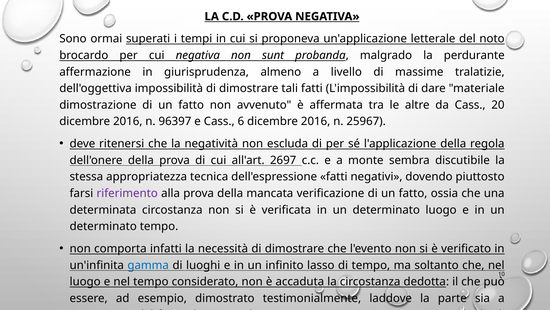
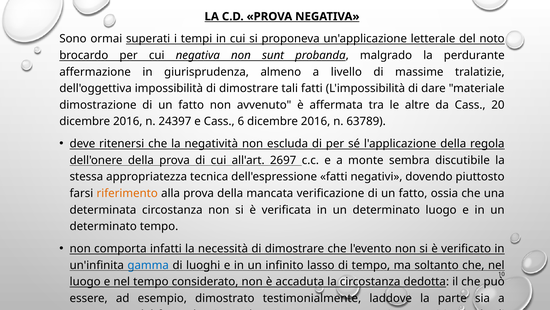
96397: 96397 -> 24397 (175, 121)
25967: 25967 -> 63789 (366, 121)
riferimento colour: purple -> orange (127, 193)
